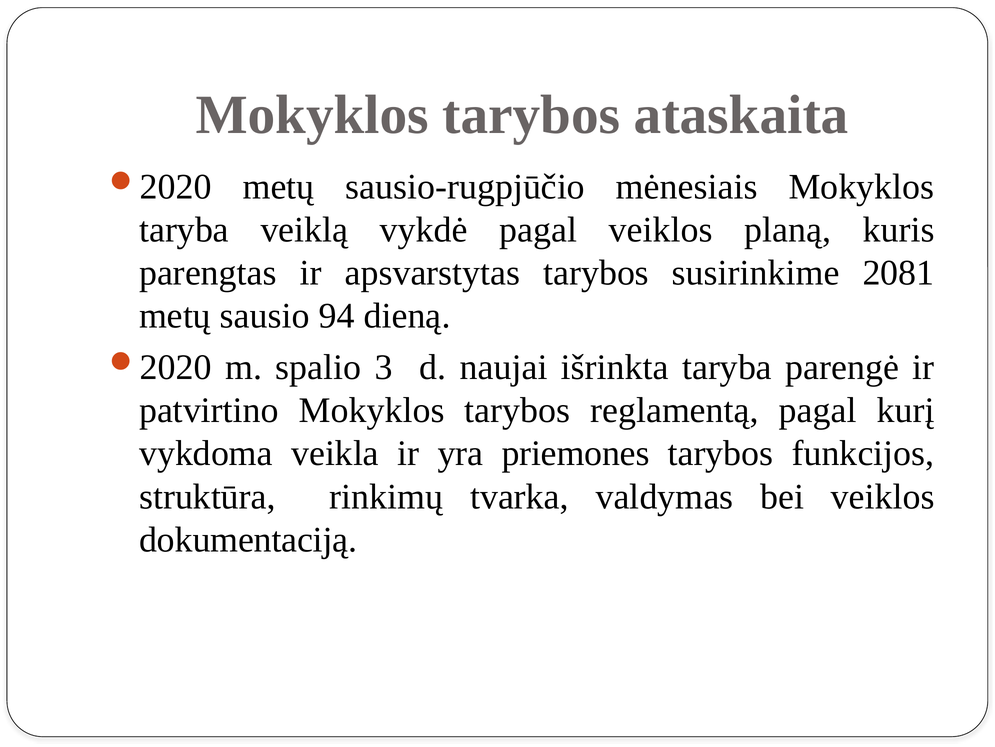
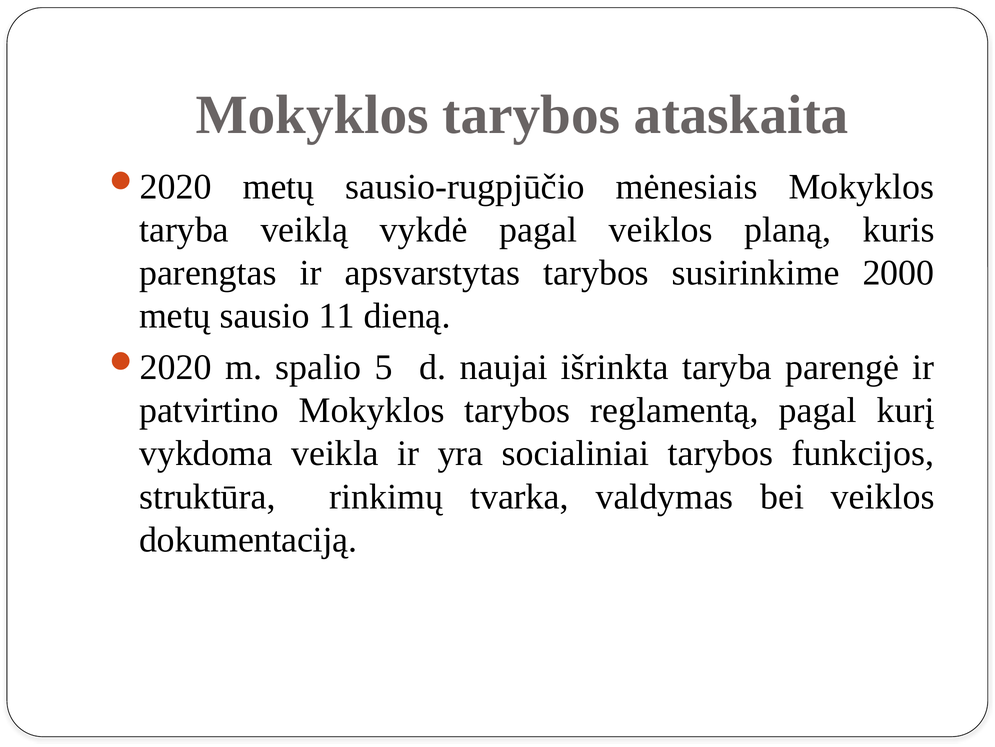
2081: 2081 -> 2000 (898, 273)
94: 94 -> 11 (337, 316)
3: 3 -> 5 (384, 367)
priemones: priemones -> socialiniai (576, 453)
